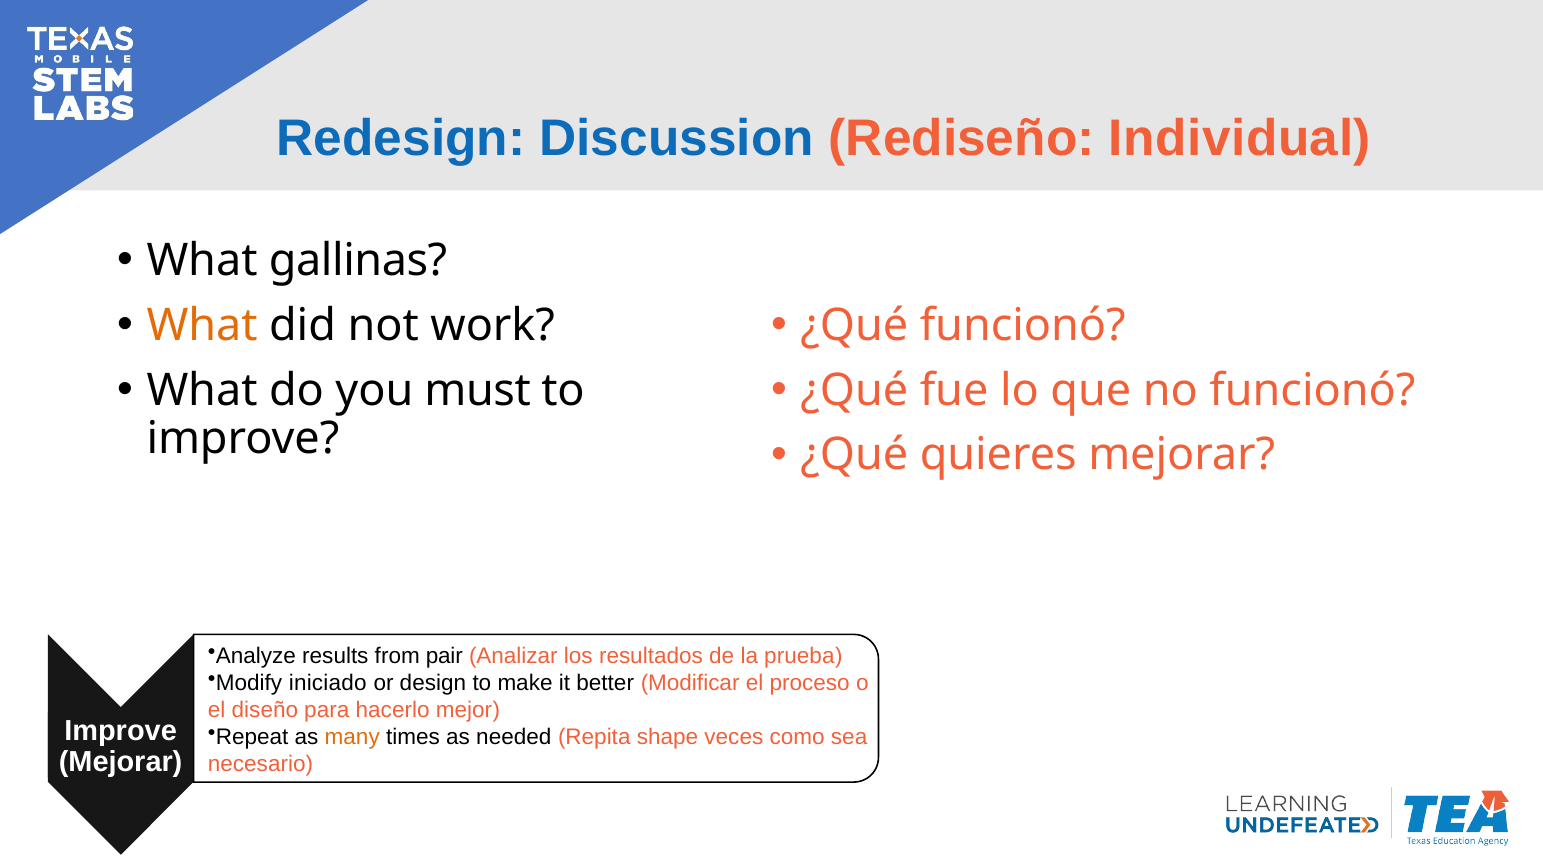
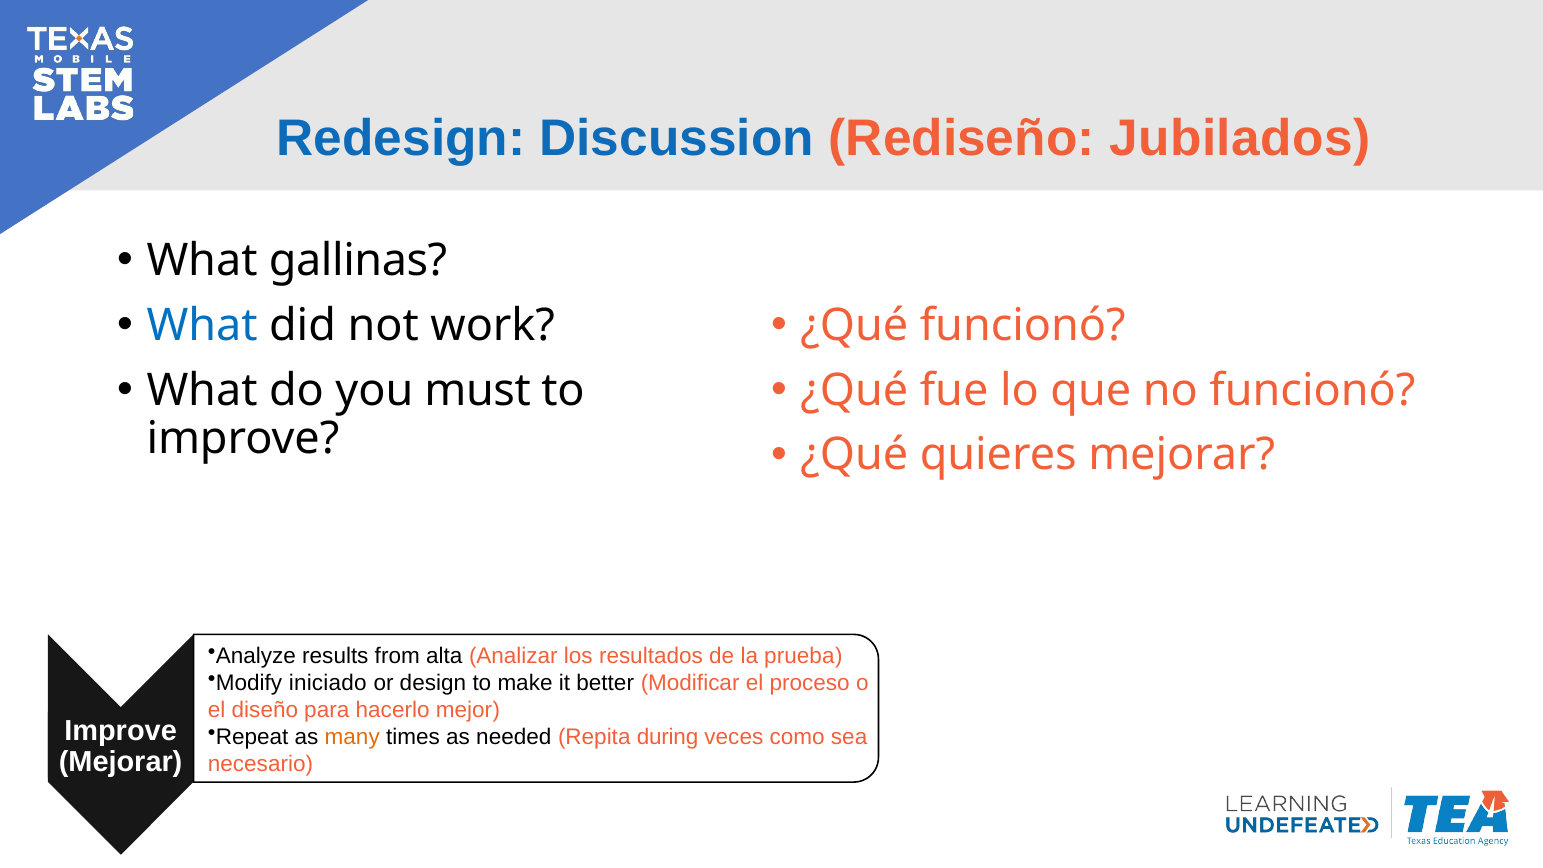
Individual: Individual -> Jubilados (1240, 139)
What colour: orange -> blue (202, 326)
pair: pair -> alta (444, 656)
shape: shape -> during (668, 737)
